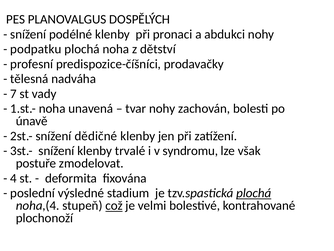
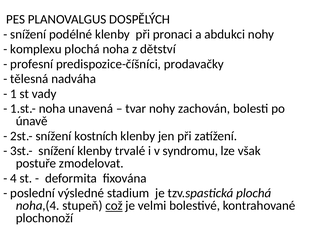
podpatku: podpatku -> komplexu (36, 49)
7: 7 -> 1 (14, 94)
dědičné: dědičné -> kostních (96, 136)
plochá underline: present -> none (254, 193)
